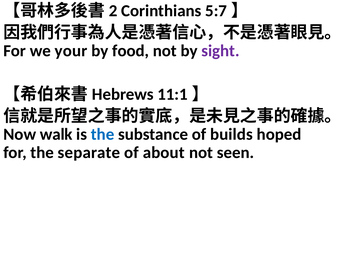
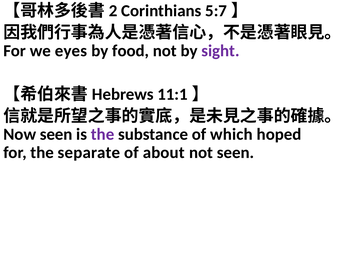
your: your -> eyes (71, 51)
walk: walk -> seen (56, 134)
the colour: blue -> purple (103, 134)
builds: builds -> which (231, 134)
